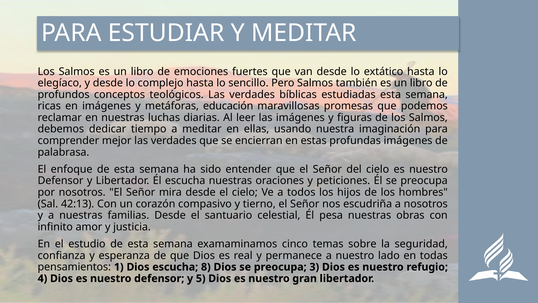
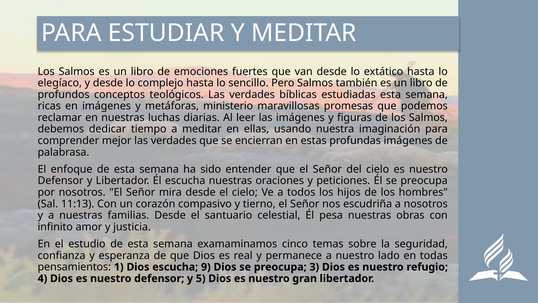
educación: educación -> ministerio (228, 106)
42:13: 42:13 -> 11:13 (78, 204)
8: 8 -> 9 (206, 267)
